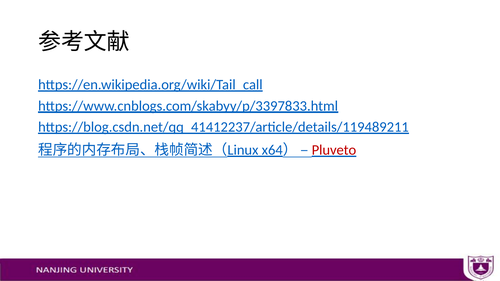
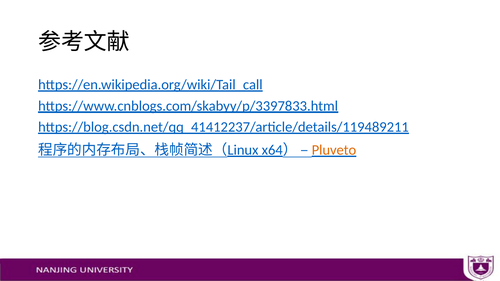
Pluveto colour: red -> orange (334, 150)
